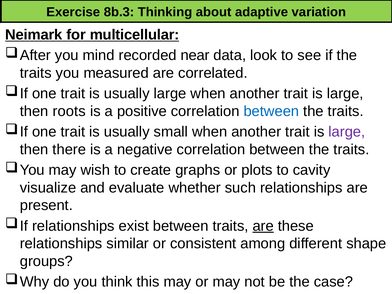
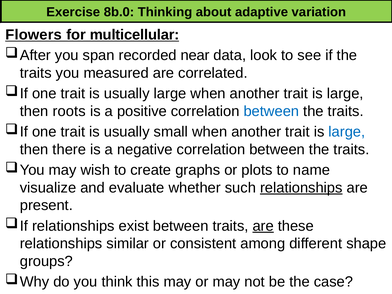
8b.3: 8b.3 -> 8b.0 (119, 12)
Neimark: Neimark -> Flowers (34, 35)
mind: mind -> span (99, 55)
large colour: purple -> blue (347, 132)
cavity: cavity -> name (312, 170)
relationships underline: none -> present (301, 188)
